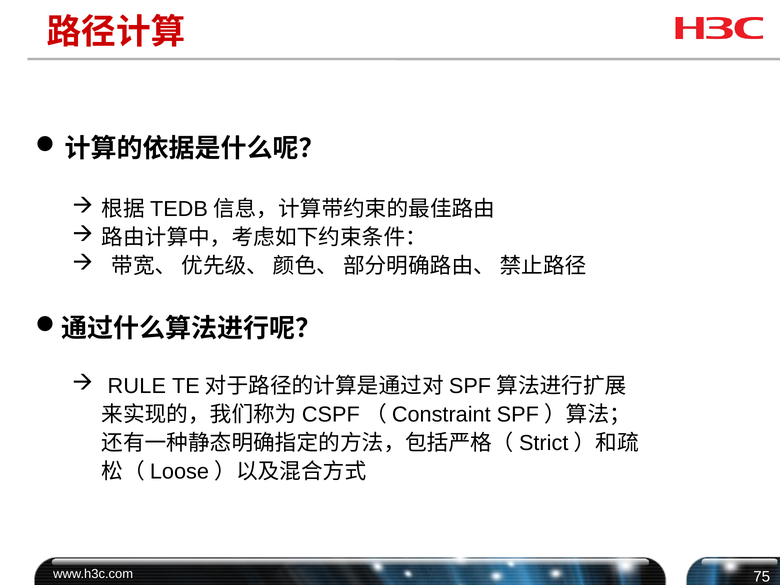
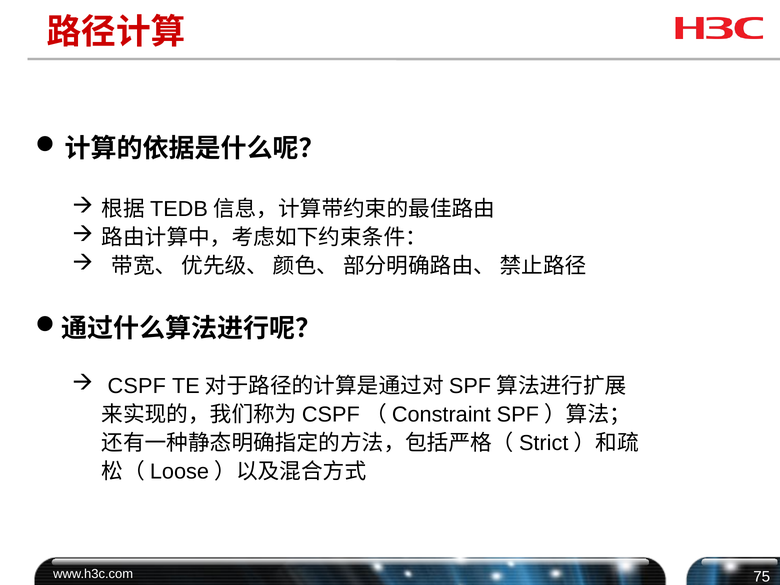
RULE: RULE -> CSPF (137, 386)
